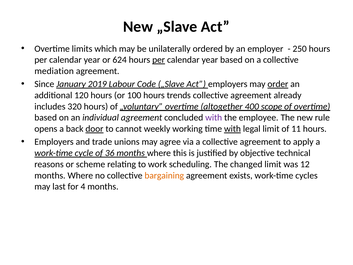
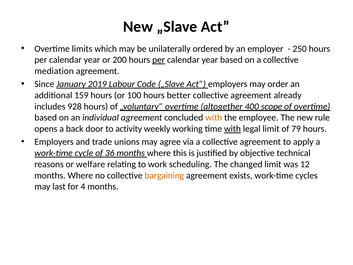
624: 624 -> 200 (120, 60)
order underline: present -> none (278, 84)
120: 120 -> 159 (81, 95)
trends: trends -> better (179, 95)
320: 320 -> 928 (75, 106)
with colour: purple -> orange (214, 118)
door underline: present -> none (94, 129)
cannot: cannot -> activity (129, 129)
11: 11 -> 79 (296, 129)
scheme: scheme -> welfare (91, 164)
